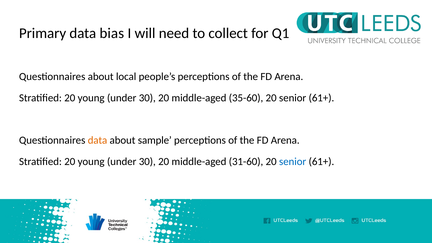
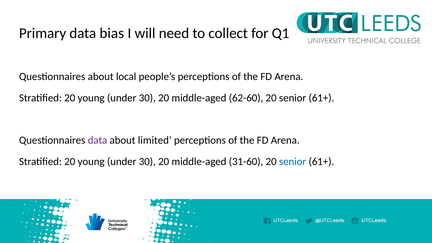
35-60: 35-60 -> 62-60 (246, 98)
data colour: orange -> purple (97, 140)
sample: sample -> limited (155, 140)
